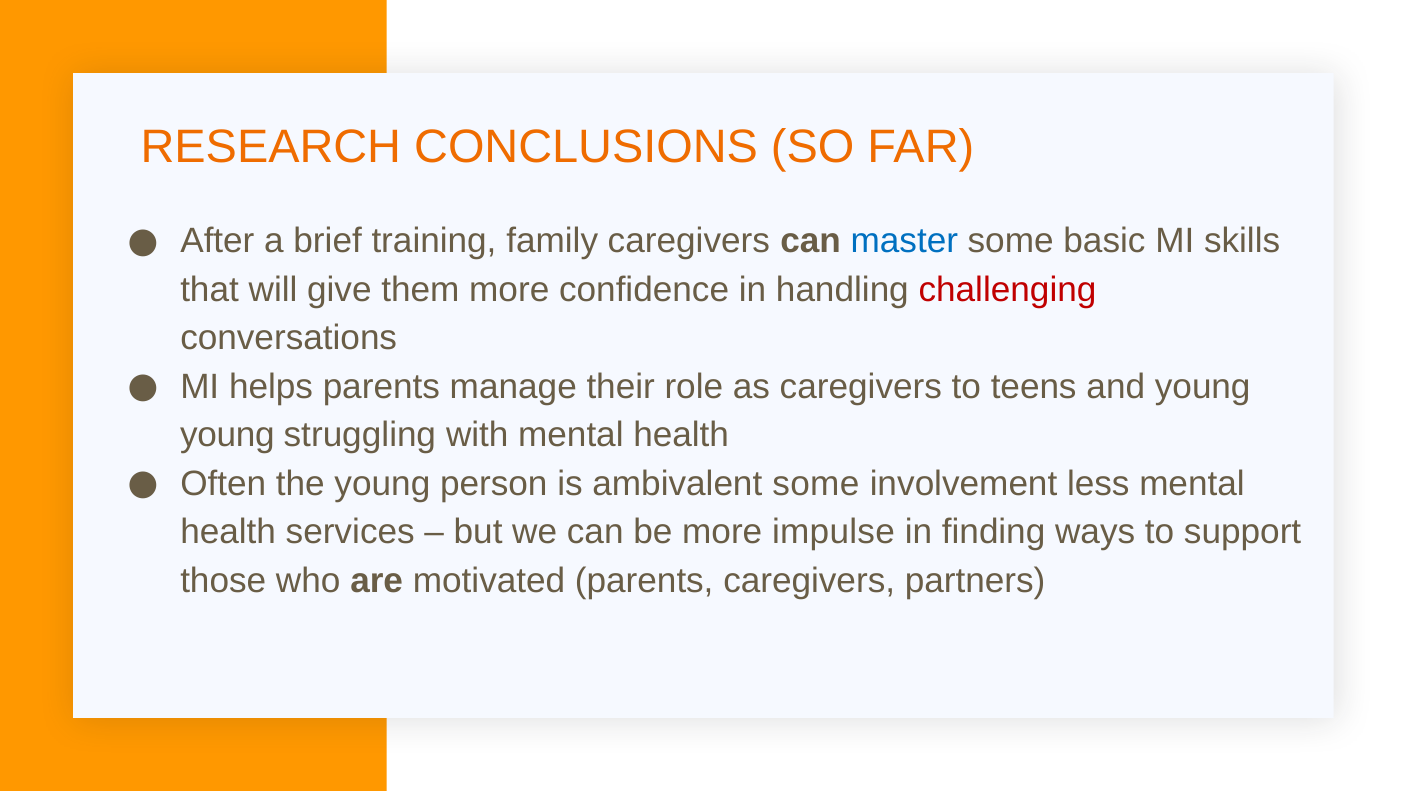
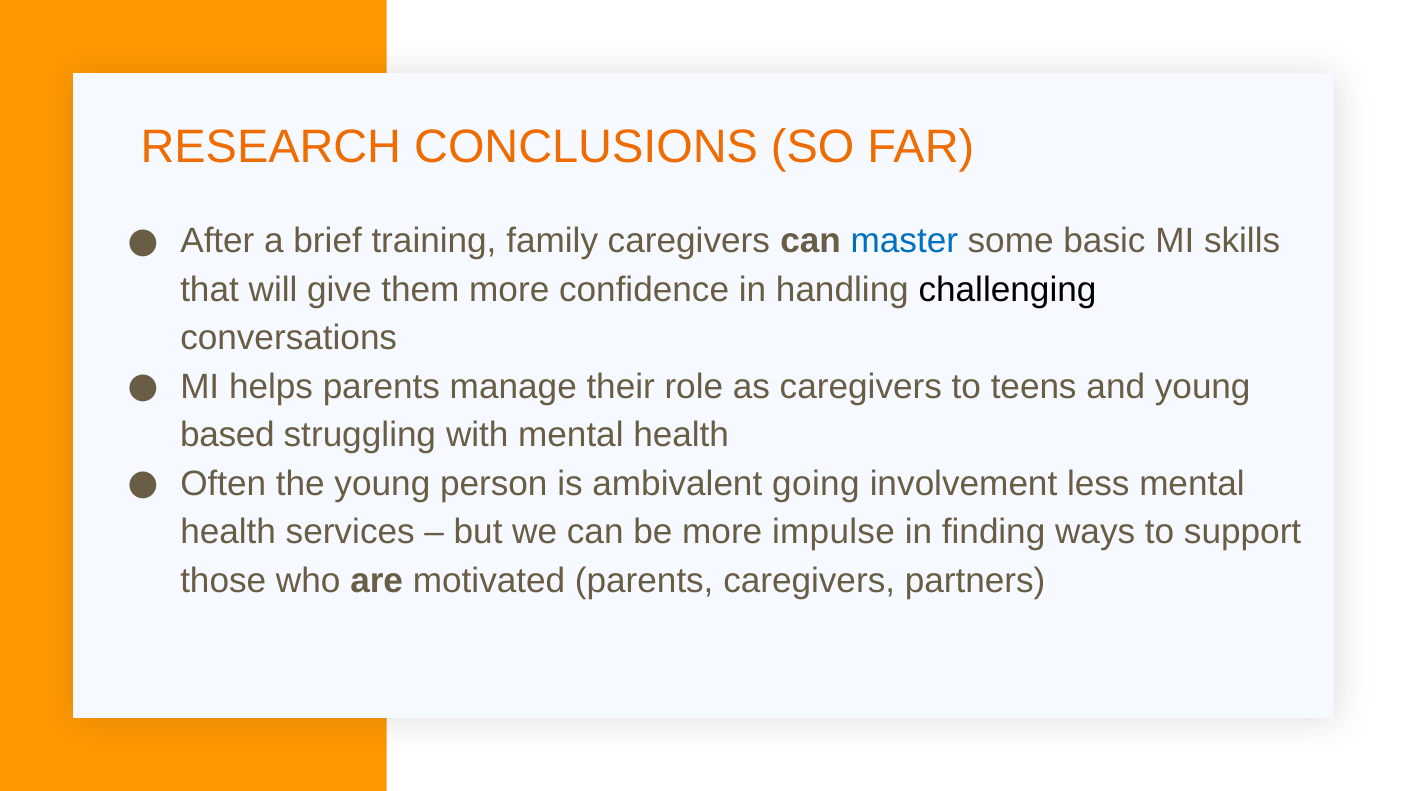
challenging colour: red -> black (1007, 290)
young: young -> based (227, 435)
ambivalent some: some -> going (816, 484)
